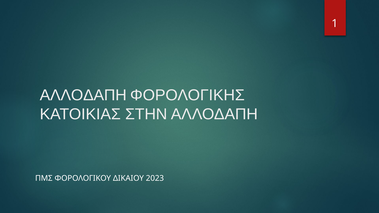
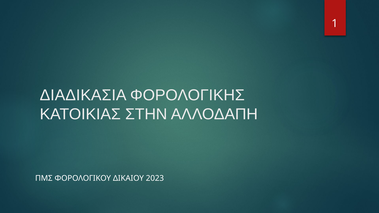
ΑΛΛΟΔΑΠΗ: ΑΛΛΟΔΑΠΗ -> ΔΙΑΔΙΚΑΣΙΑ (83, 95)
